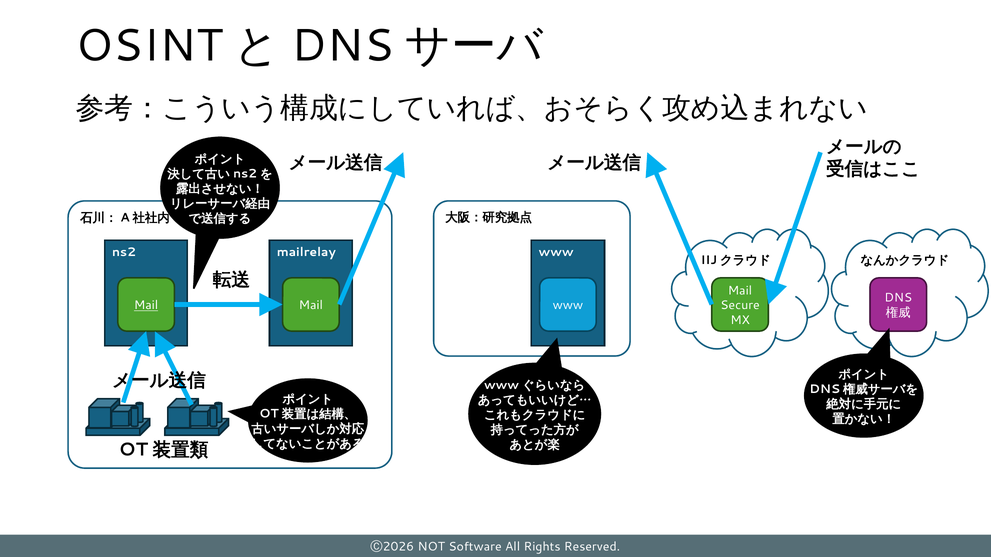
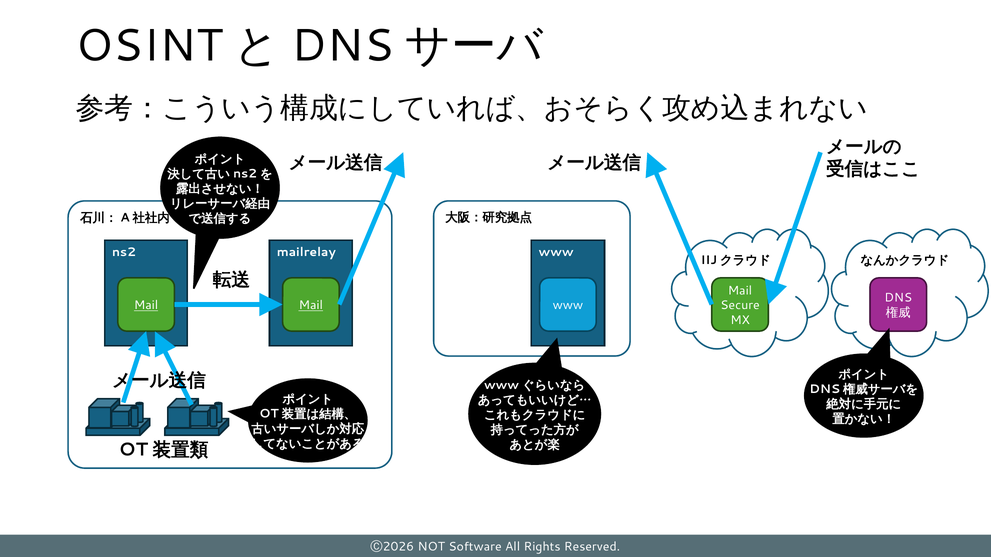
Mail underline: none -> present (311, 306)
